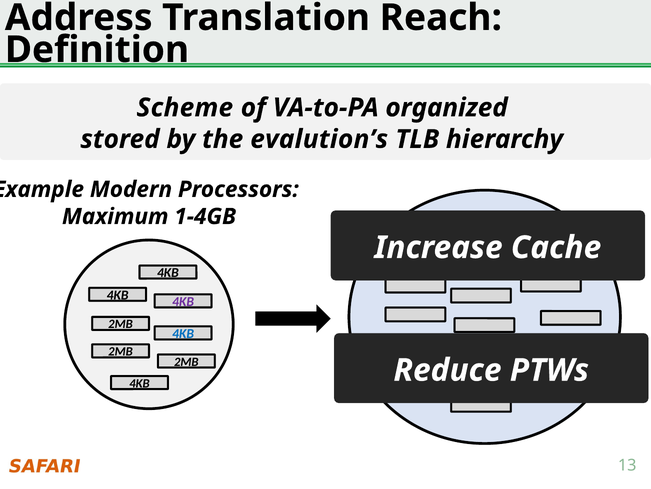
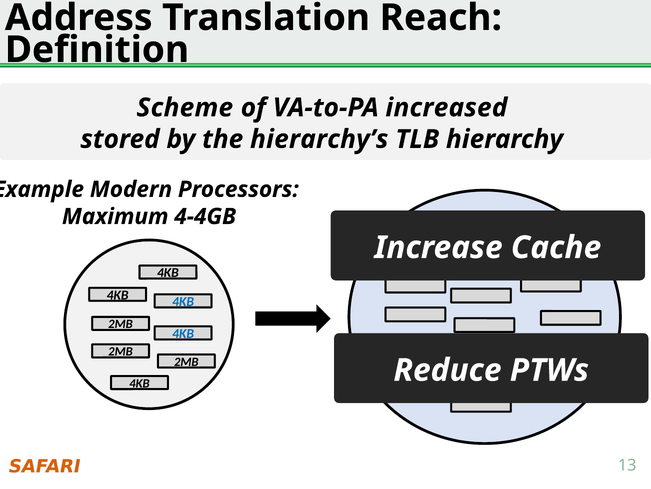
organized: organized -> increased (446, 108)
evalution’s: evalution’s -> hierarchy’s (319, 139)
1-4GB: 1-4GB -> 4-4GB (205, 216)
4KB colour: purple -> blue (183, 301)
